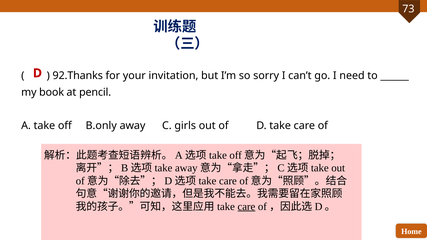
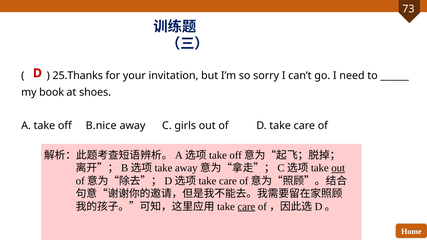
92.Thanks: 92.Thanks -> 25.Thanks (78, 76)
pencil: pencil -> shoes (95, 93)
B.only: B.only -> B.nice (101, 126)
out underline: none -> present (338, 168)
